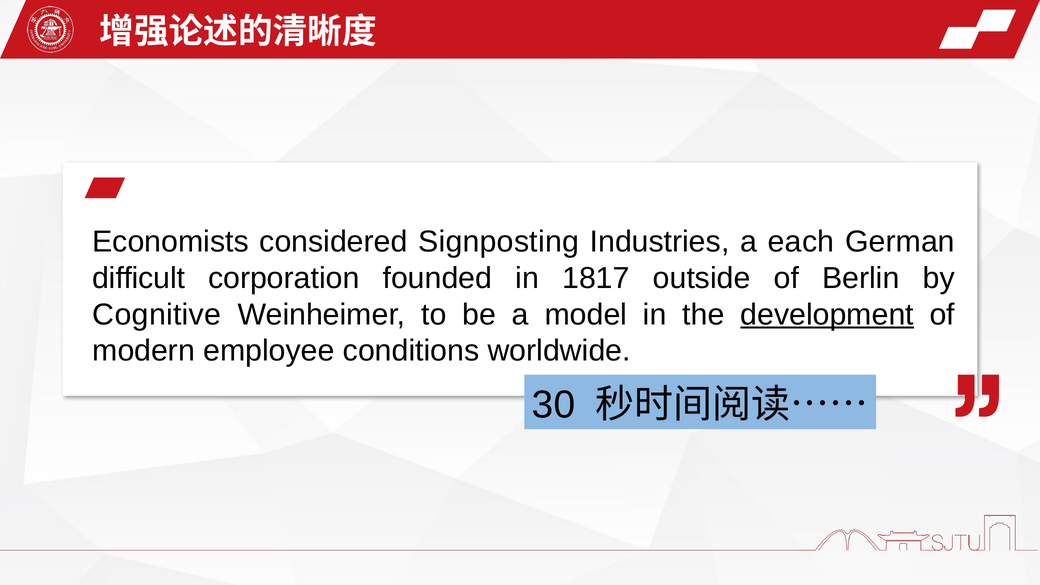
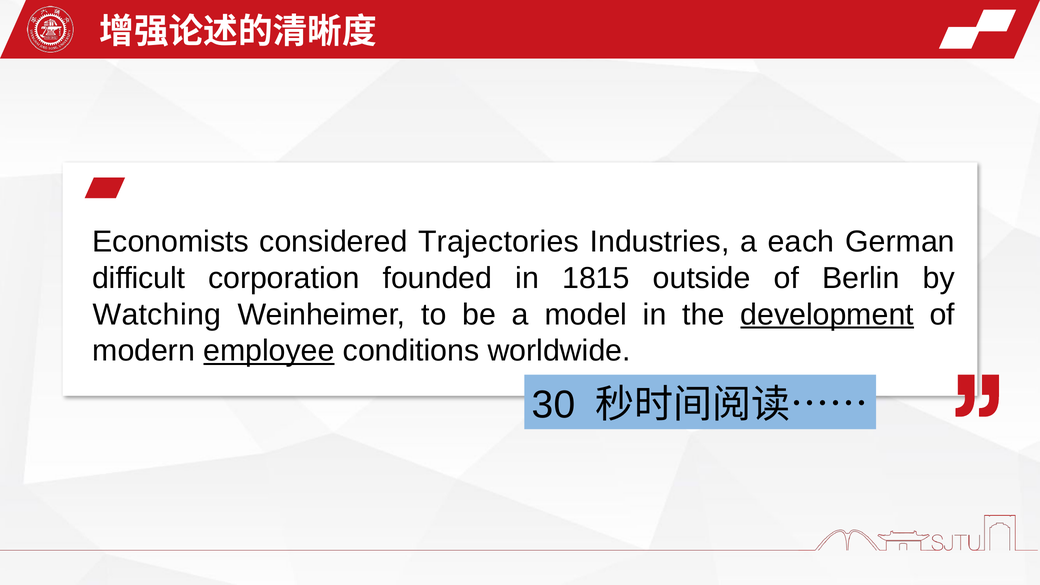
Signposting: Signposting -> Trajectories (499, 242)
1817: 1817 -> 1815 (596, 278)
Cognitive: Cognitive -> Watching (157, 315)
employee underline: none -> present (269, 351)
